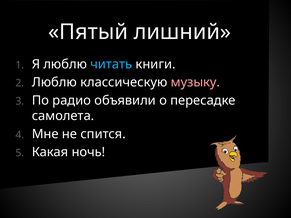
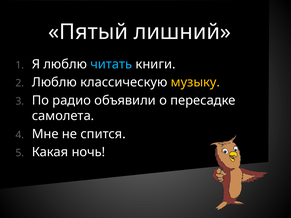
музыку colour: pink -> yellow (195, 82)
